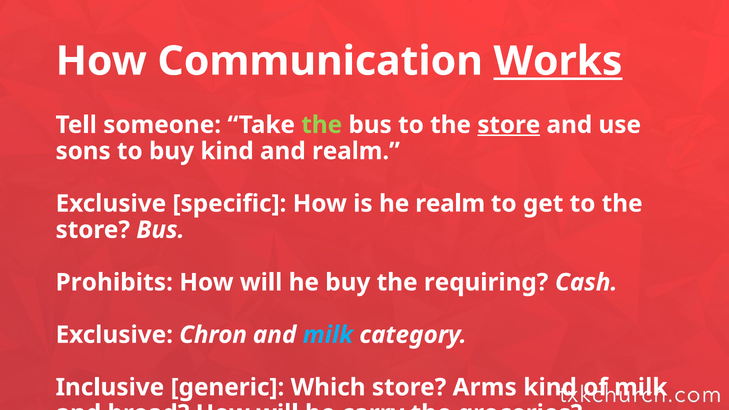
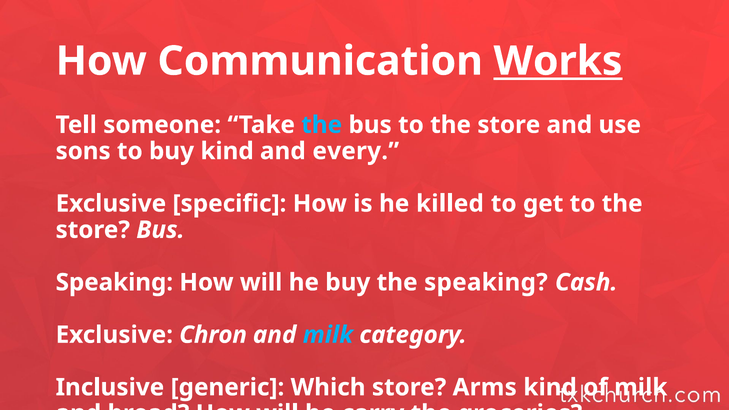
the colour: light green -> light blue (322, 125)
store underline: present -> none (509, 125)
and realm: realm -> every (356, 151)
he realm: realm -> killed (450, 204)
Prohibits: Prohibits -> Speaking (114, 282)
the requiring: requiring -> speaking (486, 282)
